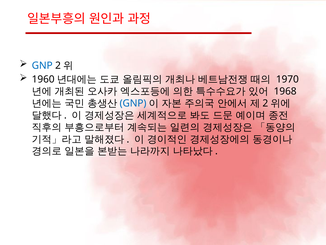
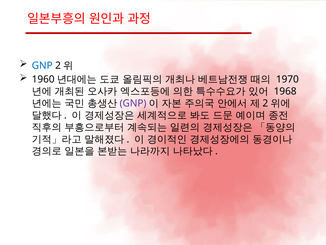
GNP colour: blue -> purple (133, 103)
